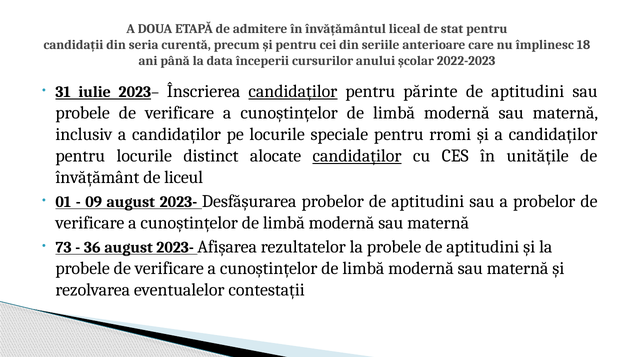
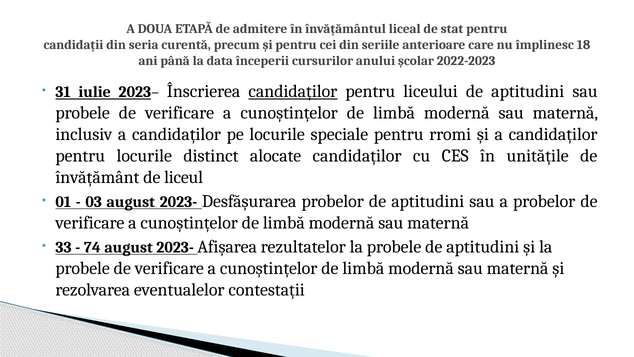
părinte: părinte -> liceului (430, 91)
candidaților underline: present -> none (357, 156)
09: 09 -> 03 (94, 202)
73: 73 -> 33 (64, 247)
36: 36 -> 74 (92, 247)
